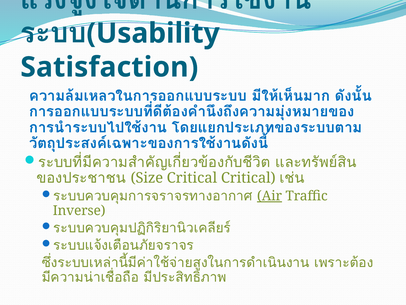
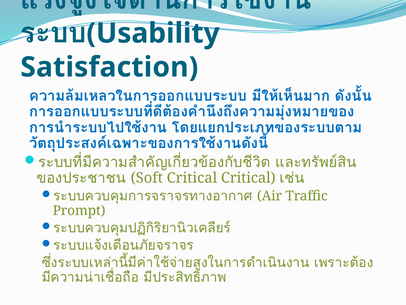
Size: Size -> Soft (147, 178)
Air underline: present -> none (270, 196)
Inverse: Inverse -> Prompt (79, 210)
